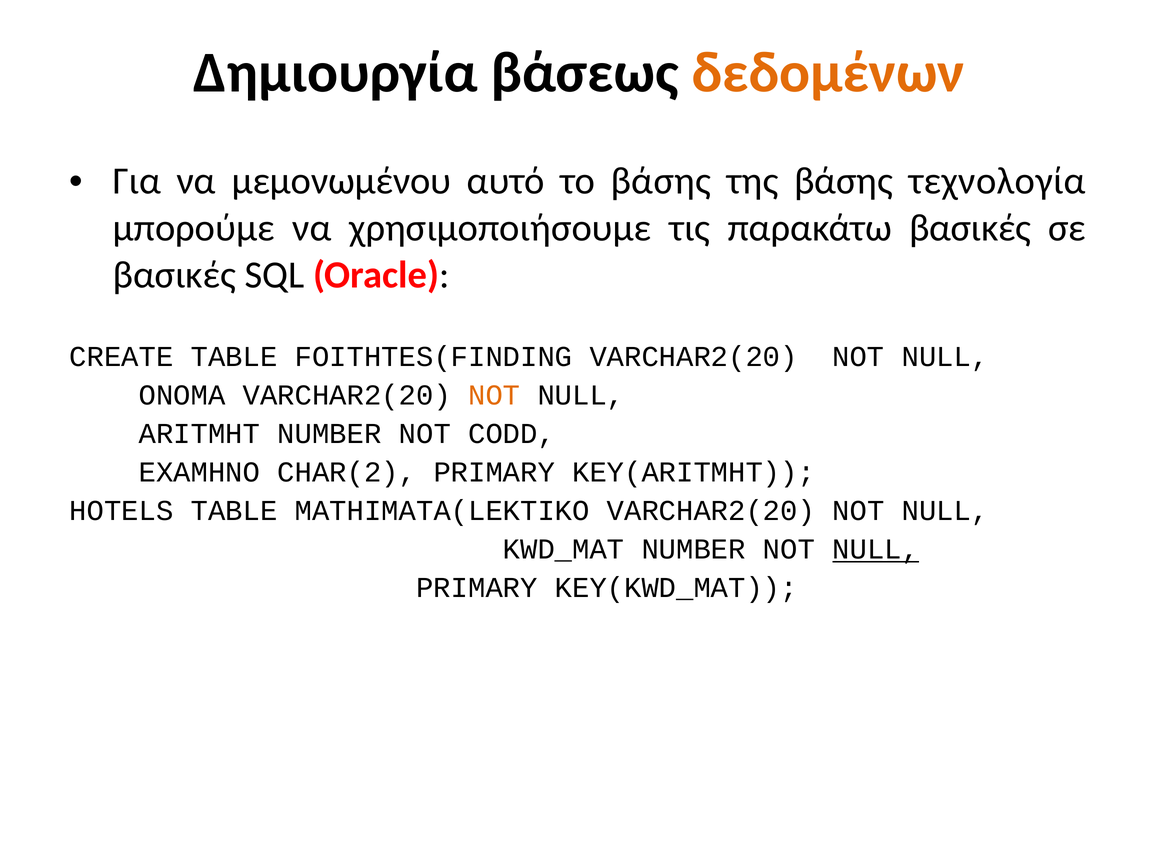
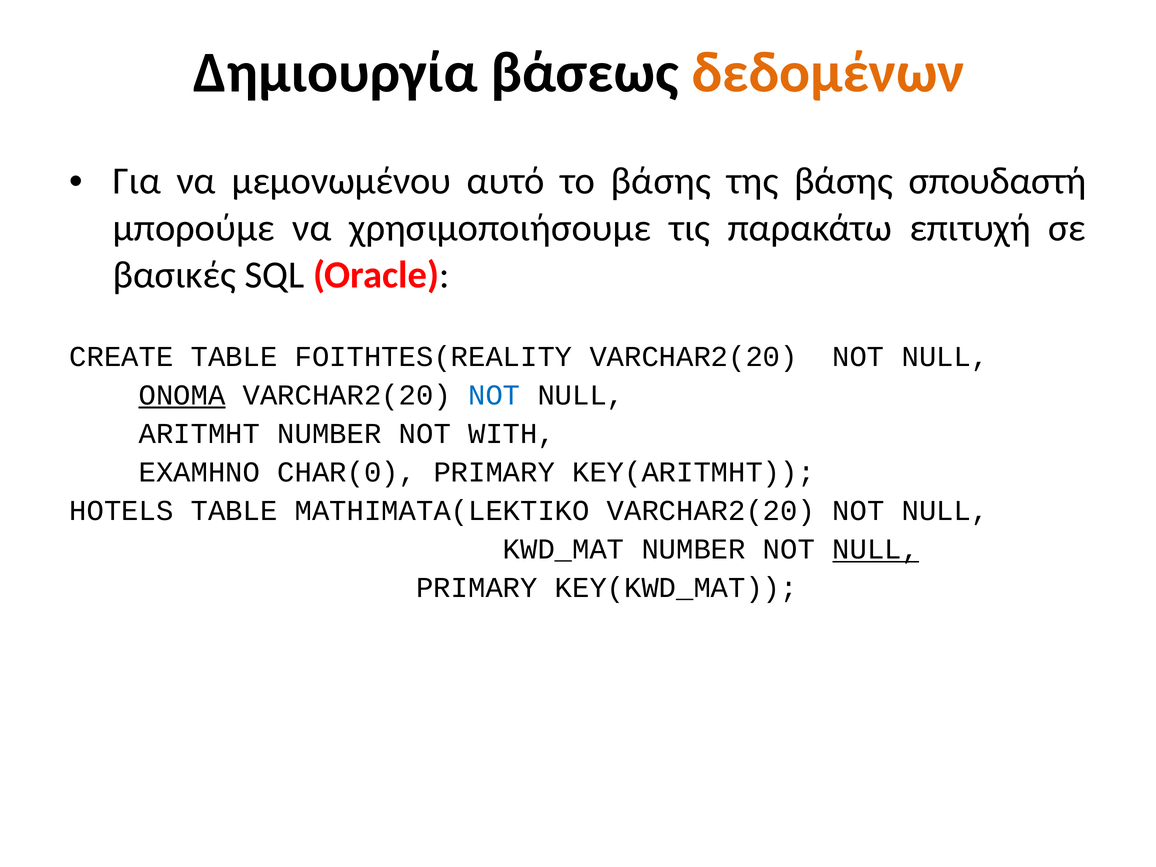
τεχνολογία: τεχνολογία -> σπουδαστή (998, 181)
παρακάτω βασικές: βασικές -> επιτυχή (970, 228)
FOITHTES(FINDING: FOITHTES(FINDING -> FOITHTES(REALITY (434, 357)
ONOMA underline: none -> present (182, 395)
NOT colour: orange -> blue (494, 395)
CODD: CODD -> WITH (512, 434)
CHAR(2: CHAR(2 -> CHAR(0 (347, 472)
